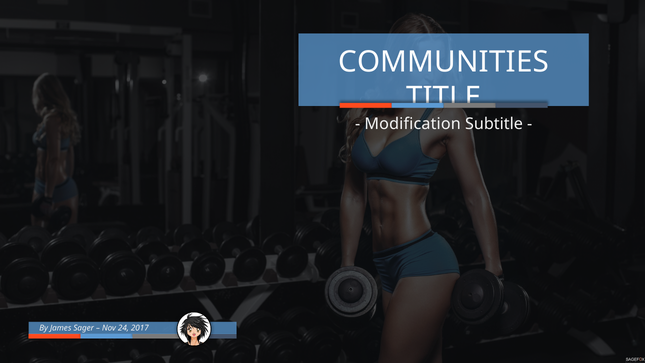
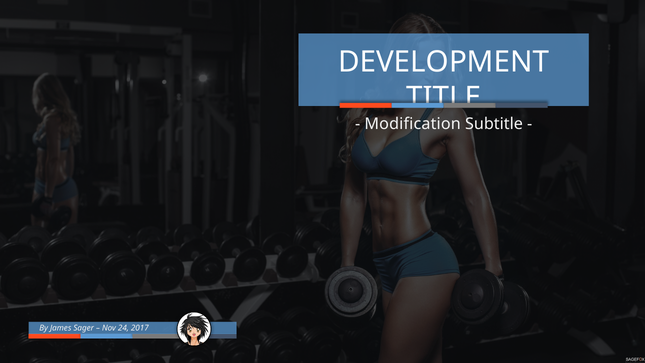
COMMUNITIES: COMMUNITIES -> DEVELOPMENT (444, 62)
